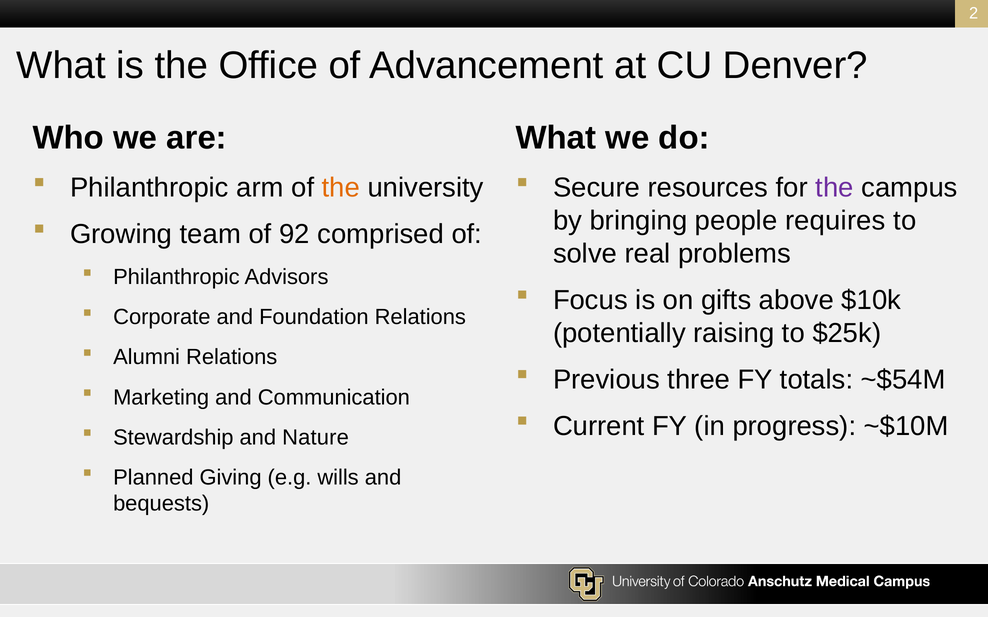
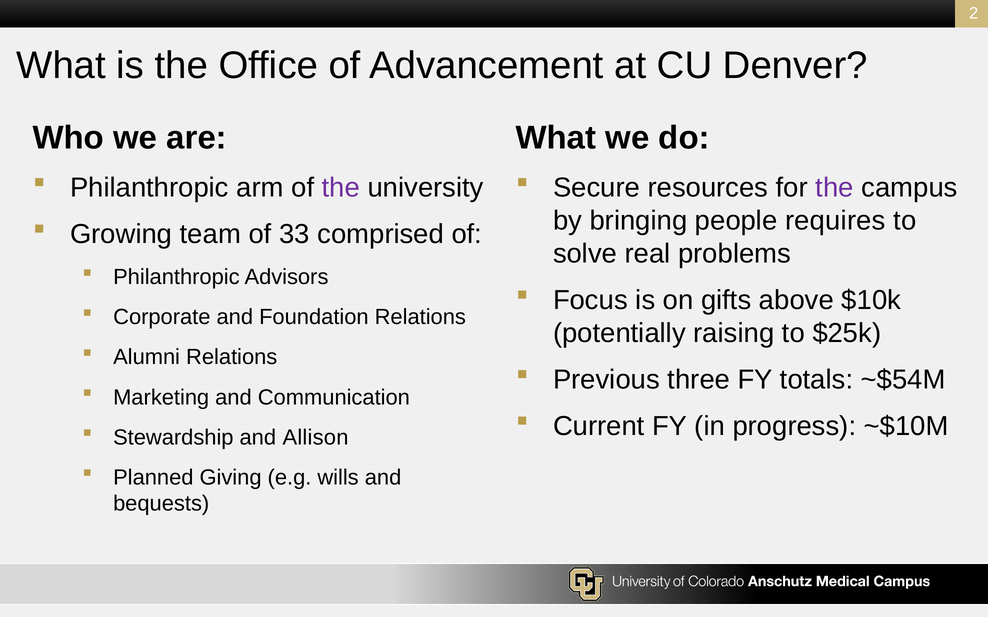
the colour: orange -> purple (341, 188)
92: 92 -> 33 (294, 234)
Nature: Nature -> Allison (316, 438)
